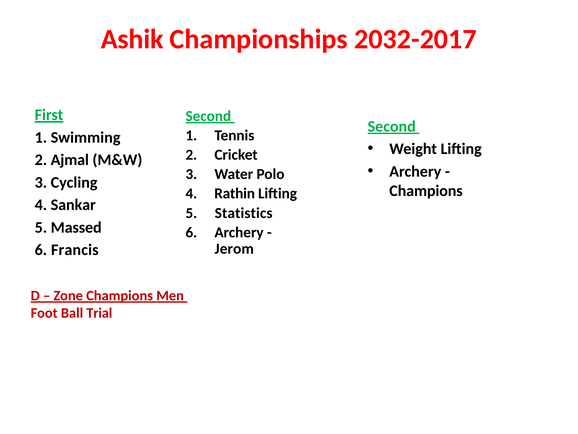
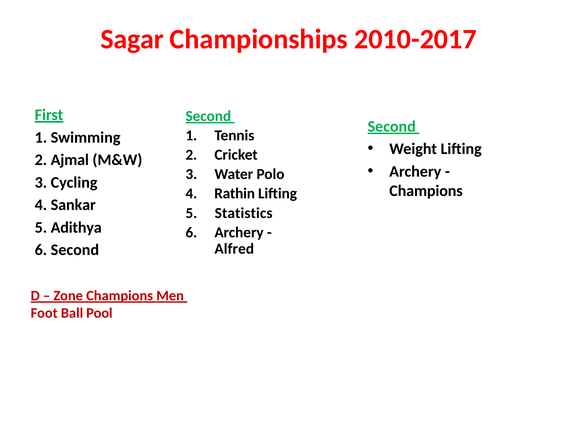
Ashik: Ashik -> Sagar (132, 39)
2032-2017: 2032-2017 -> 2010-2017 (415, 39)
Massed: Massed -> Adithya (76, 227)
Jerom: Jerom -> Alfred (234, 249)
6 Francis: Francis -> Second (75, 250)
Trial: Trial -> Pool (99, 313)
